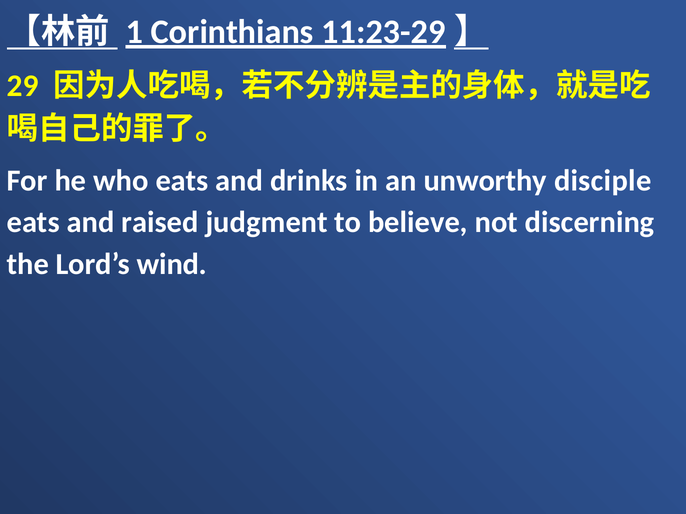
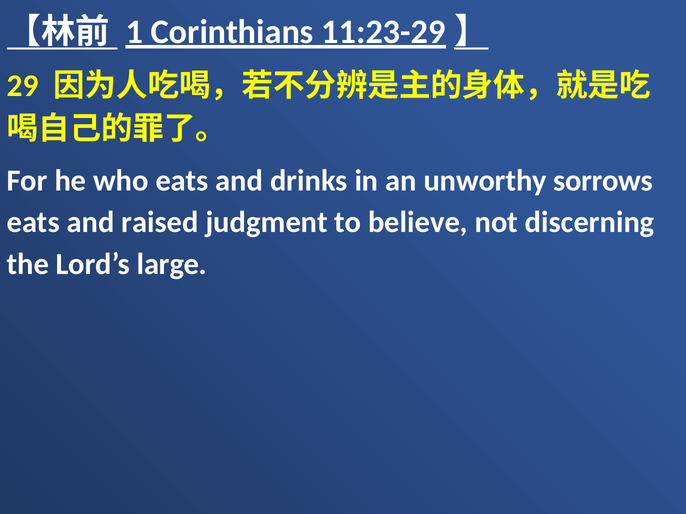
disciple: disciple -> sorrows (603, 181)
wind: wind -> large (172, 264)
